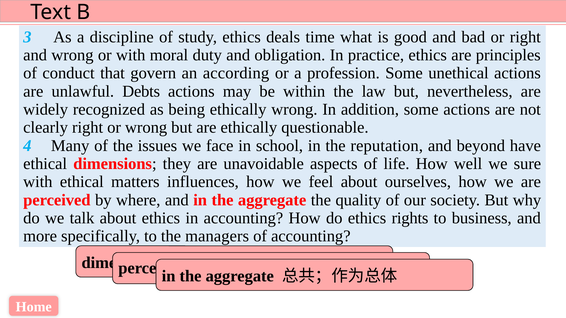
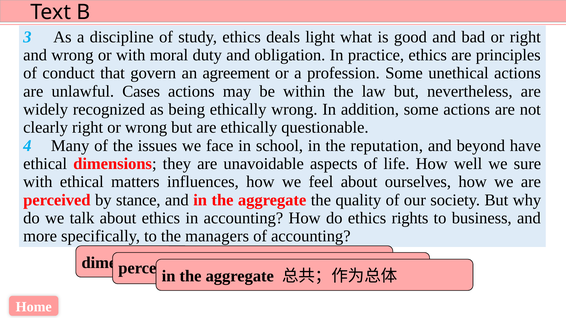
time: time -> light (320, 37)
according: according -> agreement (236, 73)
Debts: Debts -> Cases (141, 91)
where: where -> stance (138, 200)
